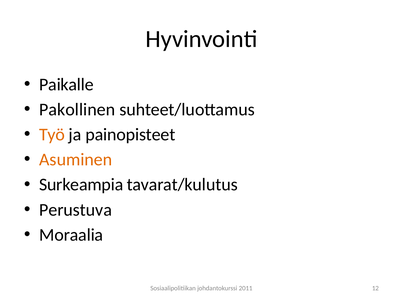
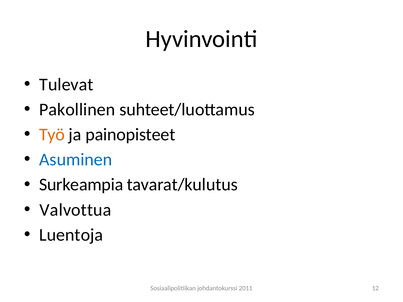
Paikalle: Paikalle -> Tulevat (66, 85)
Asuminen colour: orange -> blue (76, 160)
Perustuva: Perustuva -> Valvottua (76, 210)
Moraalia: Moraalia -> Luentoja (71, 235)
